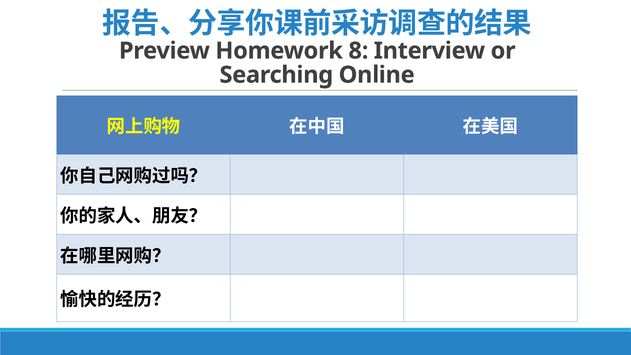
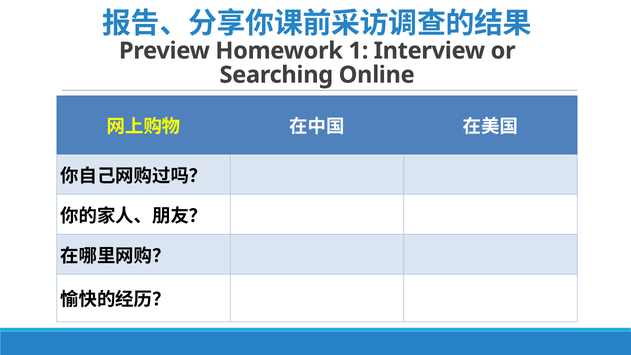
8: 8 -> 1 (358, 51)
